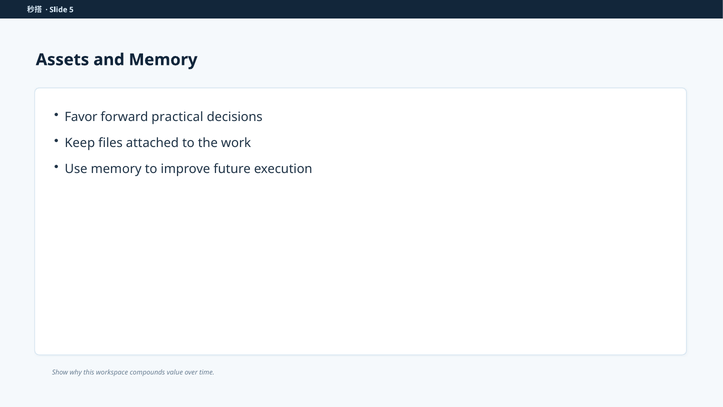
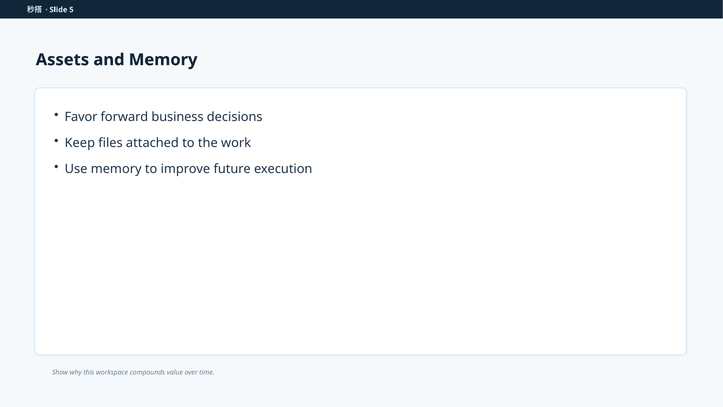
practical: practical -> business (178, 117)
